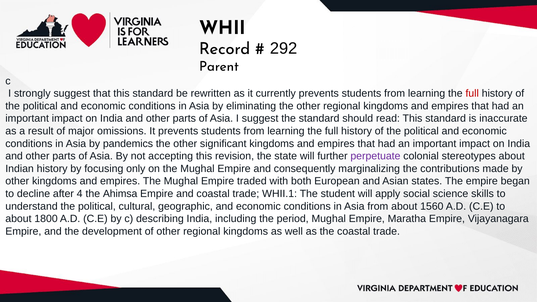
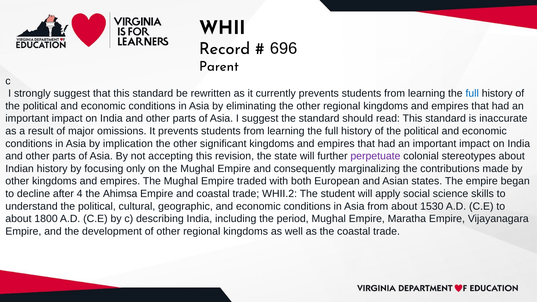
292: 292 -> 696 (284, 49)
full colour: red -> blue (472, 93)
pandemics: pandemics -> implication (128, 144)
WHII.1: WHII.1 -> WHII.2 (280, 194)
1560: 1560 -> 1530 (432, 206)
